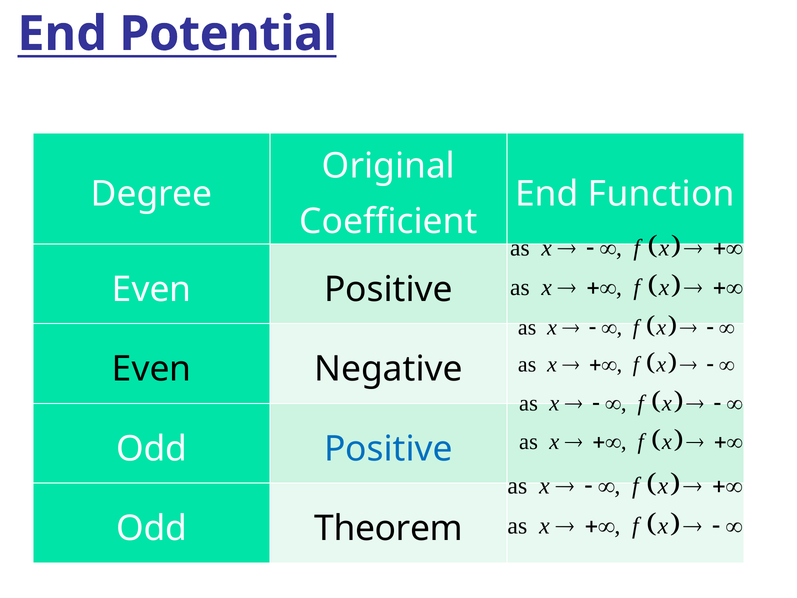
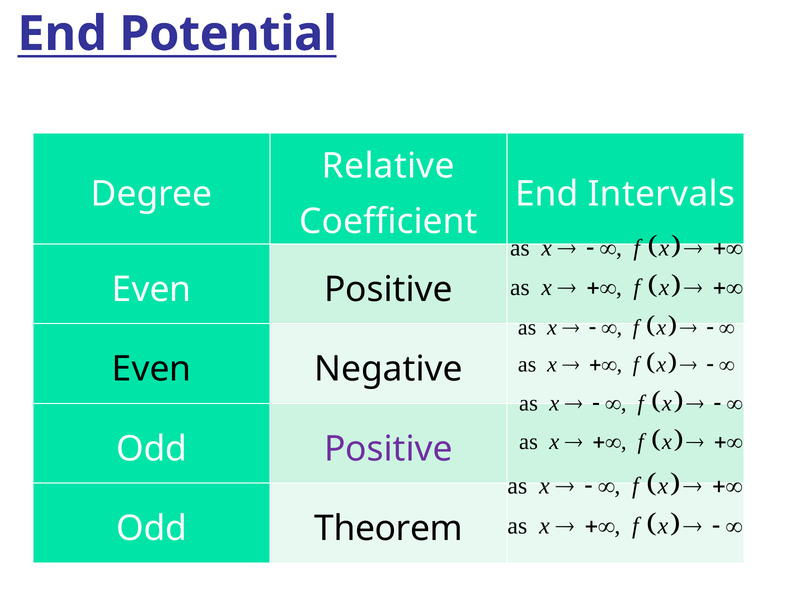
Original: Original -> Relative (388, 166)
Function: Function -> Intervals (661, 194)
Positive colour: blue -> purple (388, 449)
